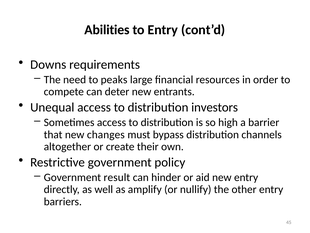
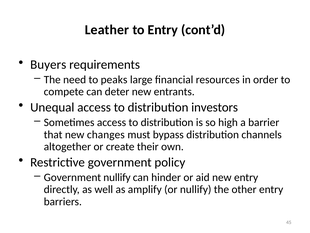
Abilities: Abilities -> Leather (107, 30)
Downs: Downs -> Buyers (48, 64)
Government result: result -> nullify (117, 177)
